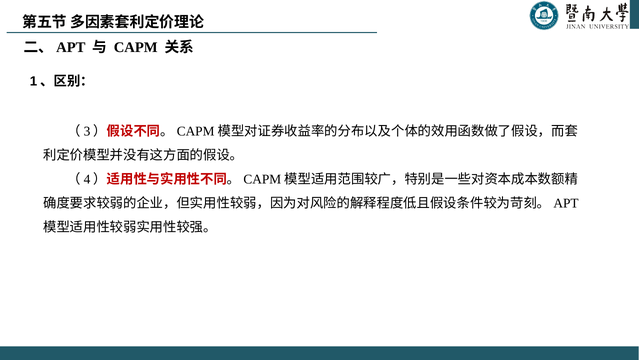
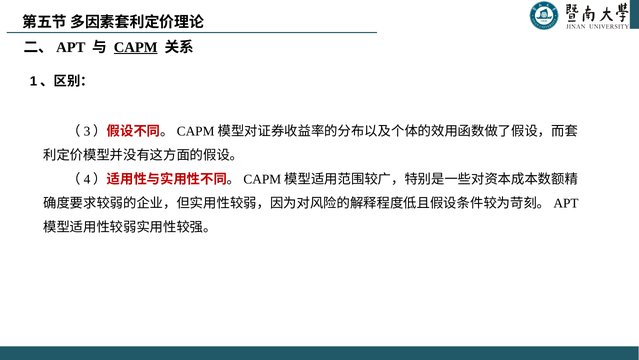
CAPM underline: none -> present (136, 47)
